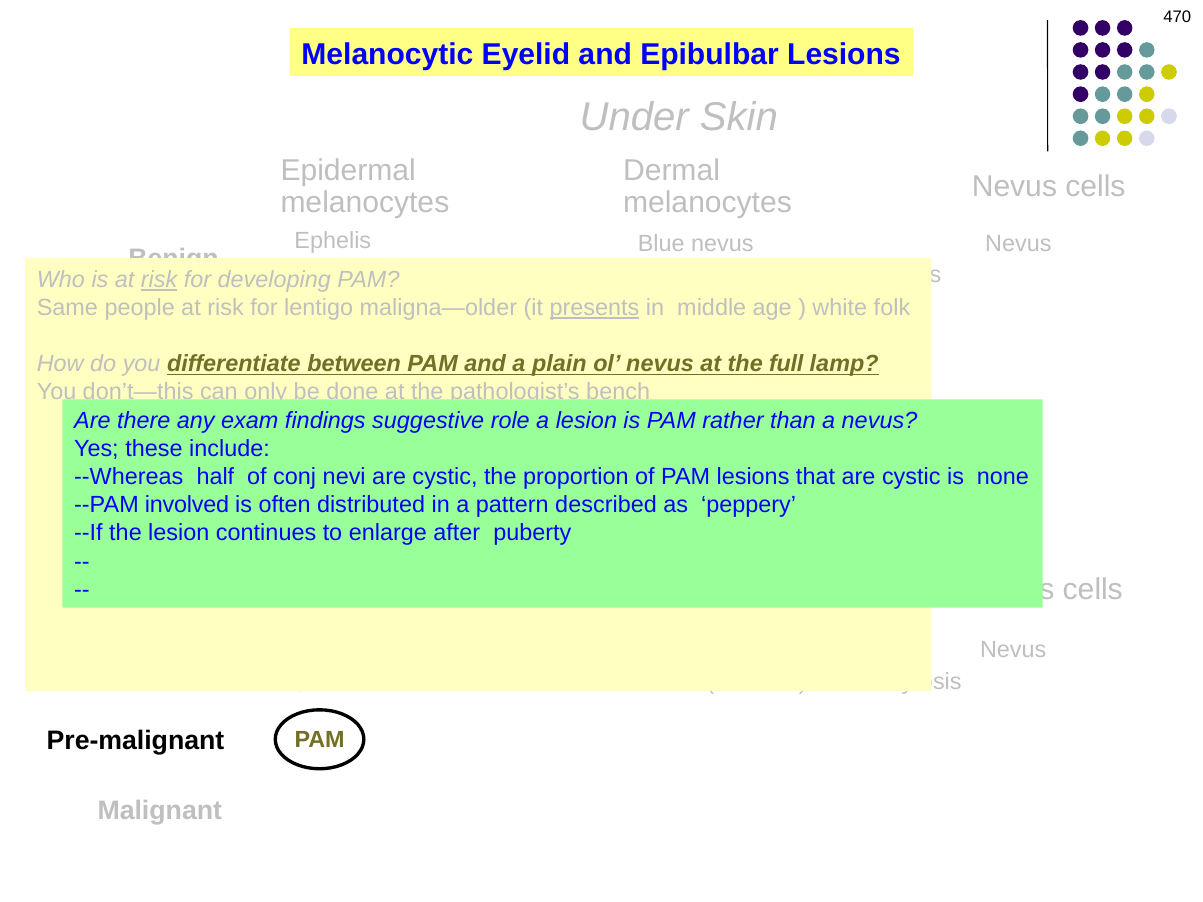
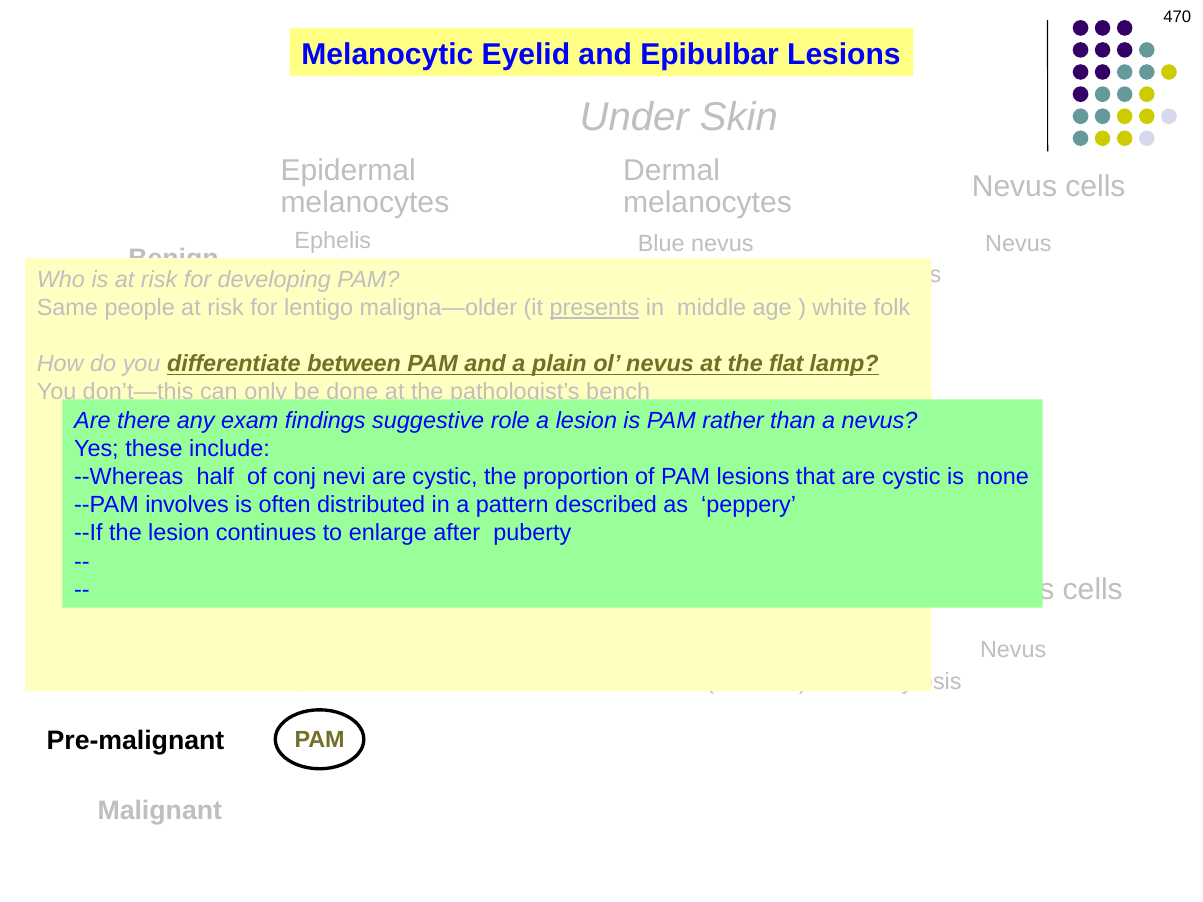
risk underline: present -> none (159, 280)
the full: full -> flat (786, 364)
involved: involved -> involves (187, 505)
